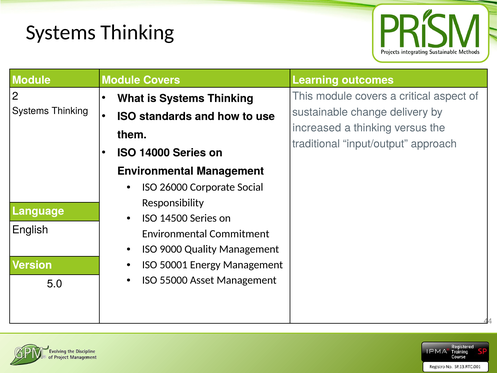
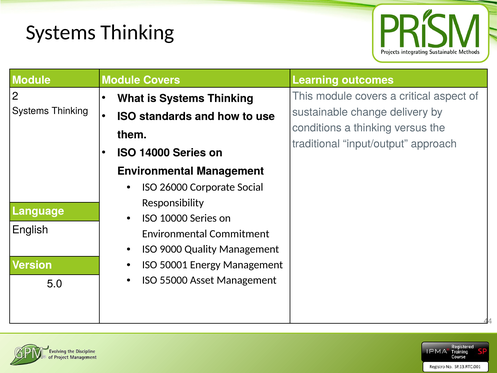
increased: increased -> conditions (317, 128)
14500: 14500 -> 10000 (174, 218)
